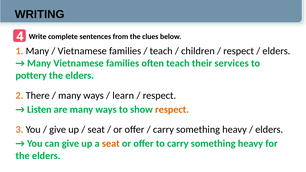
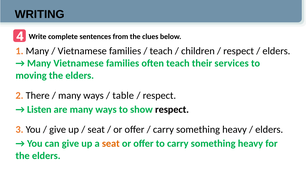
pottery: pottery -> moving (31, 76)
learn: learn -> table (123, 95)
respect colour: orange -> black (172, 110)
